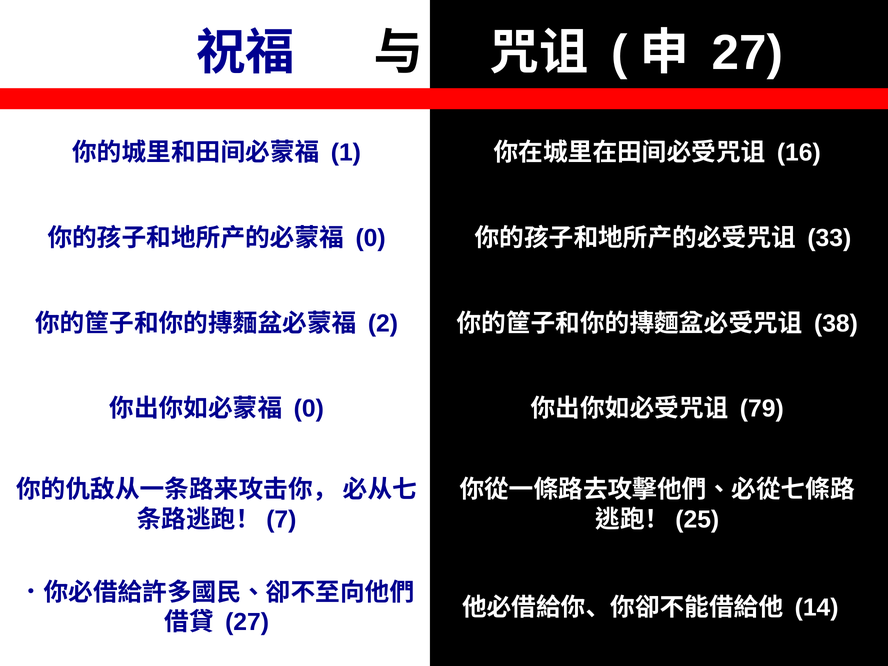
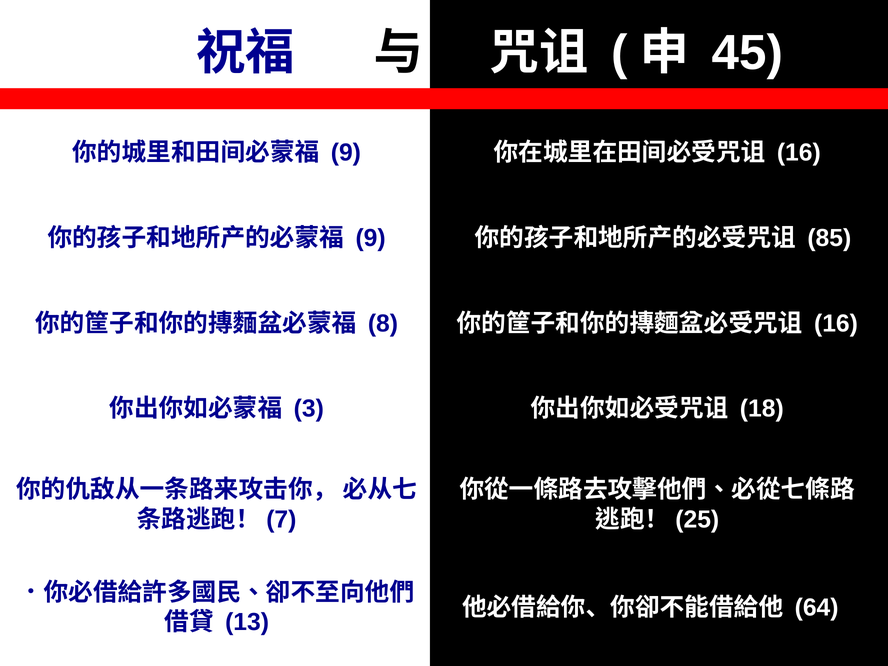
27: 27 -> 45 (747, 53)
1: 1 -> 9 (346, 153)
0: 0 -> 9 (371, 238)
33: 33 -> 85 (829, 238)
2: 2 -> 8 (383, 323)
38: 38 -> 16 (836, 323)
0: 0 -> 3 (309, 409)
79: 79 -> 18 (762, 409)
14: 14 -> 64 (817, 607)
27: 27 -> 13 (247, 622)
